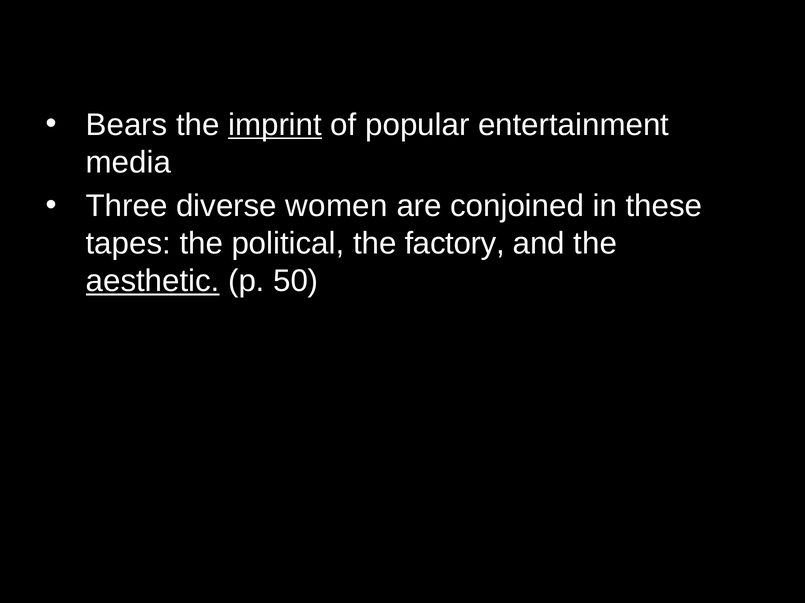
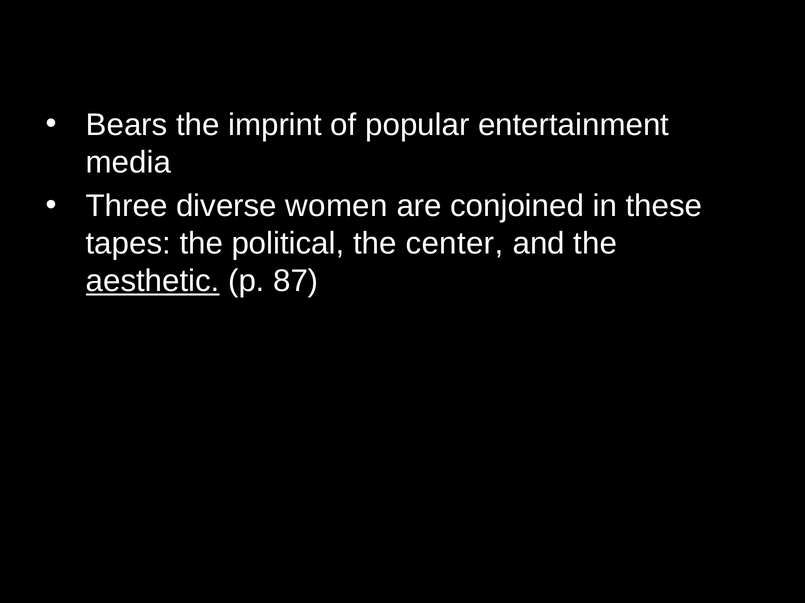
imprint underline: present -> none (275, 125)
factory: factory -> center (454, 244)
50: 50 -> 87 (296, 282)
